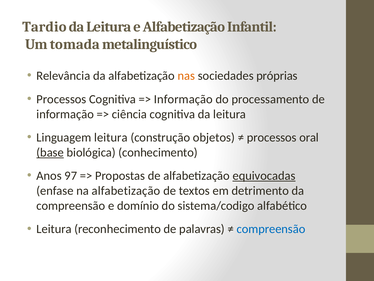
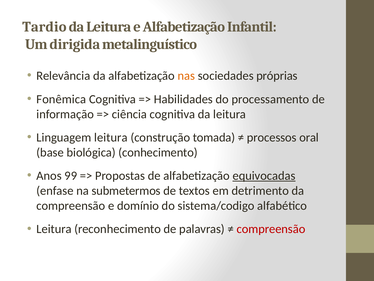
tomada: tomada -> dirigida (75, 44)
Processos: Processos -> Fonêmica (61, 99)
Informação: Informação -> Habilidades (183, 99)
objetos: objetos -> tomada (214, 137)
base underline: present -> none (50, 152)
97: 97 -> 99 (71, 175)
na alfabetização: alfabetização -> submetermos (126, 190)
compreensão colour: blue -> red (271, 229)
